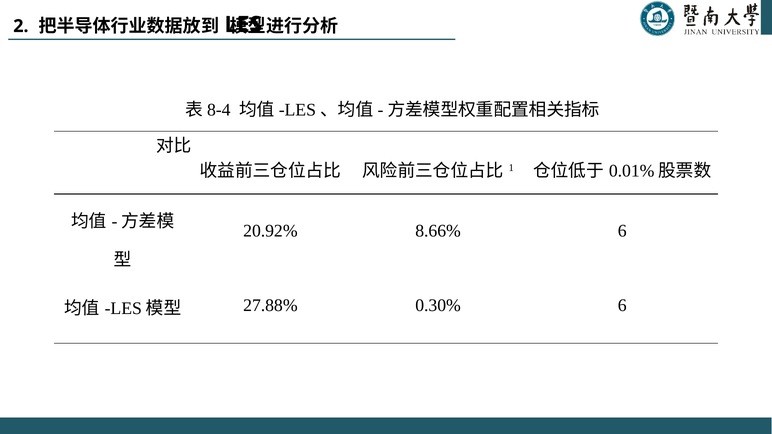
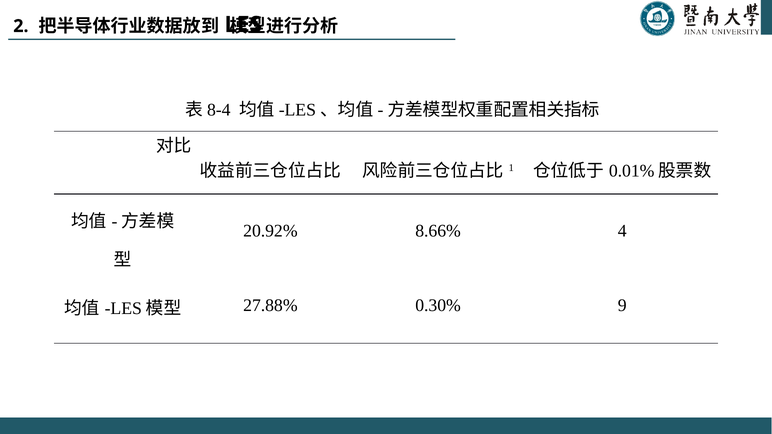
8.66% 6: 6 -> 4 (622, 231)
0.30% 6: 6 -> 9 (622, 306)
